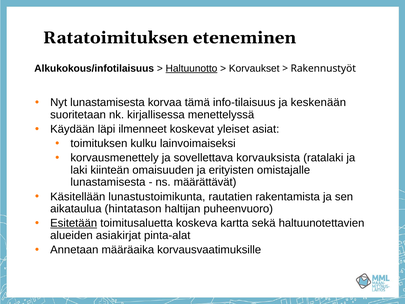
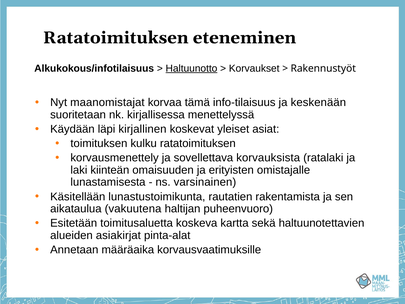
Nyt lunastamisesta: lunastamisesta -> maanomistajat (107, 102)
ilmenneet: ilmenneet -> kirjallinen (142, 129)
kulku lainvoimaiseksi: lainvoimaiseksi -> ratatoimituksen (198, 143)
määrättävät: määrättävät -> varsinainen (205, 182)
hintatason: hintatason -> vakuutena (133, 209)
Esitetään underline: present -> none (74, 223)
